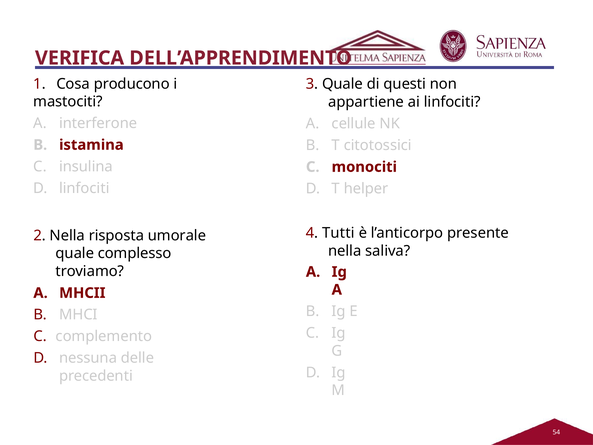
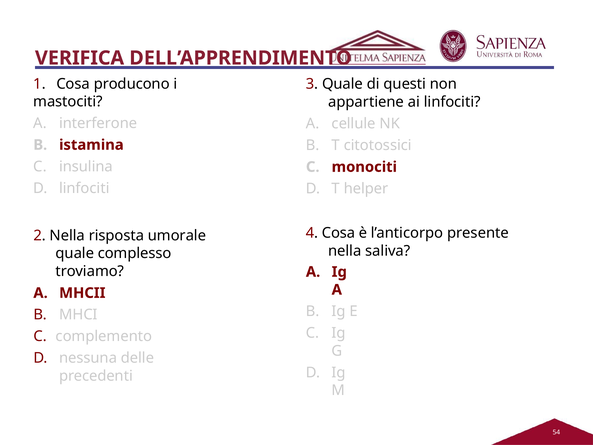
4 Tutti: Tutti -> Cosa (339, 233)
